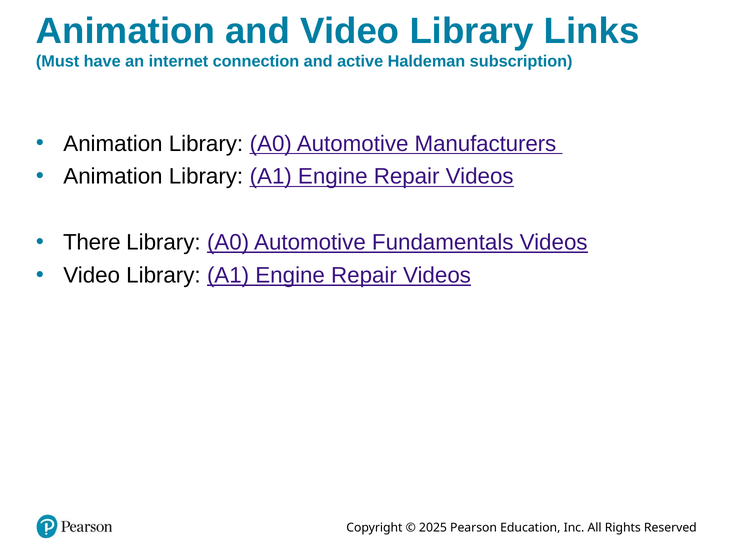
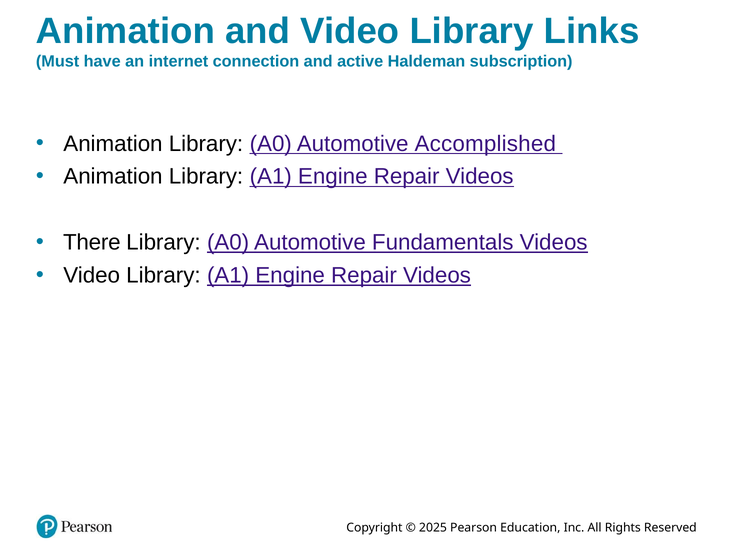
Manufacturers: Manufacturers -> Accomplished (485, 144)
